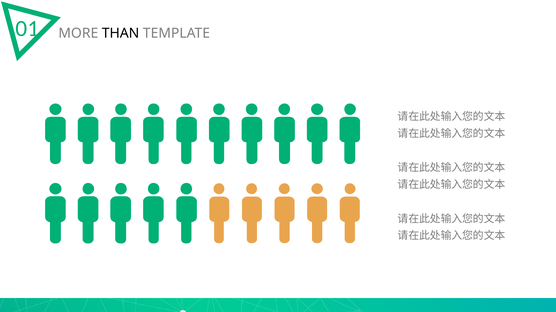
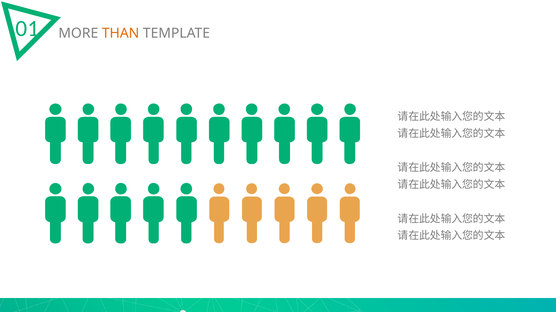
THAN colour: black -> orange (121, 33)
